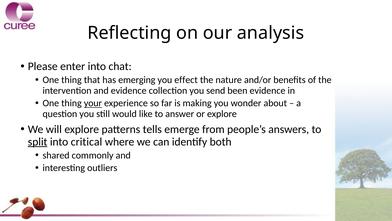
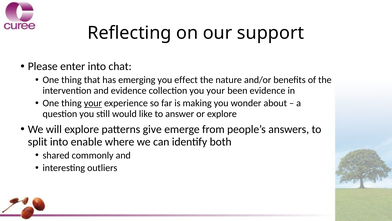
analysis: analysis -> support (271, 33)
you send: send -> your (216, 90)
tells: tells -> give (152, 129)
split underline: present -> none (38, 141)
critical: critical -> enable (87, 141)
